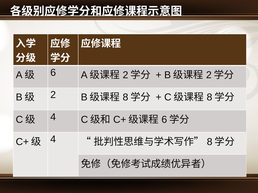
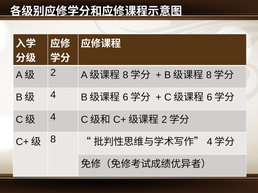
6: 6 -> 2 (53, 73)
2: 2 -> 8 (125, 75)
2: 2 -> 8 (209, 75)
2: 2 -> 4 (53, 95)
8: 8 -> 6 (125, 98)
8: 8 -> 6 (209, 98)
6: 6 -> 2 (164, 120)
4: 4 -> 8 (53, 140)
8: 8 -> 4 (210, 142)
